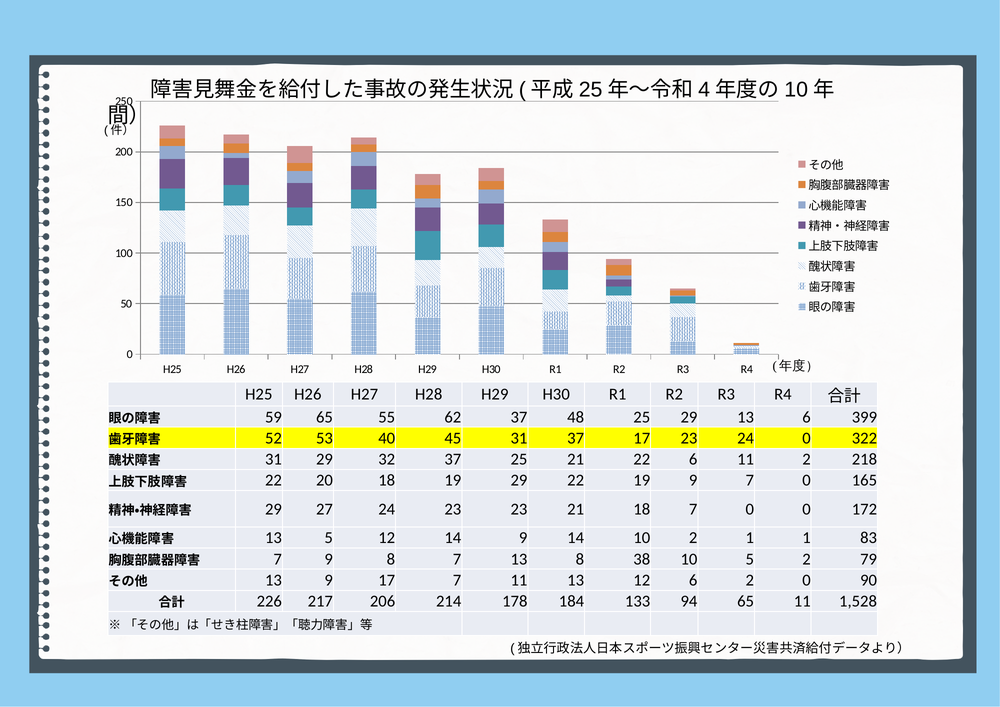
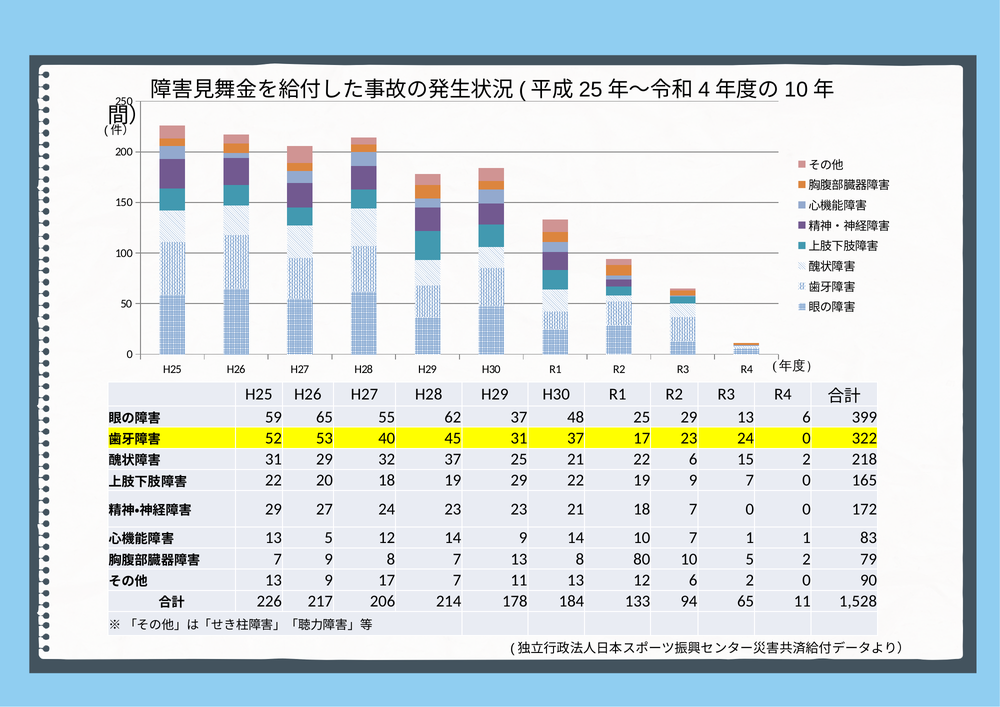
6 11: 11 -> 15 (746, 460)
10 2: 2 -> 7 (693, 538)
38: 38 -> 80 (642, 559)
